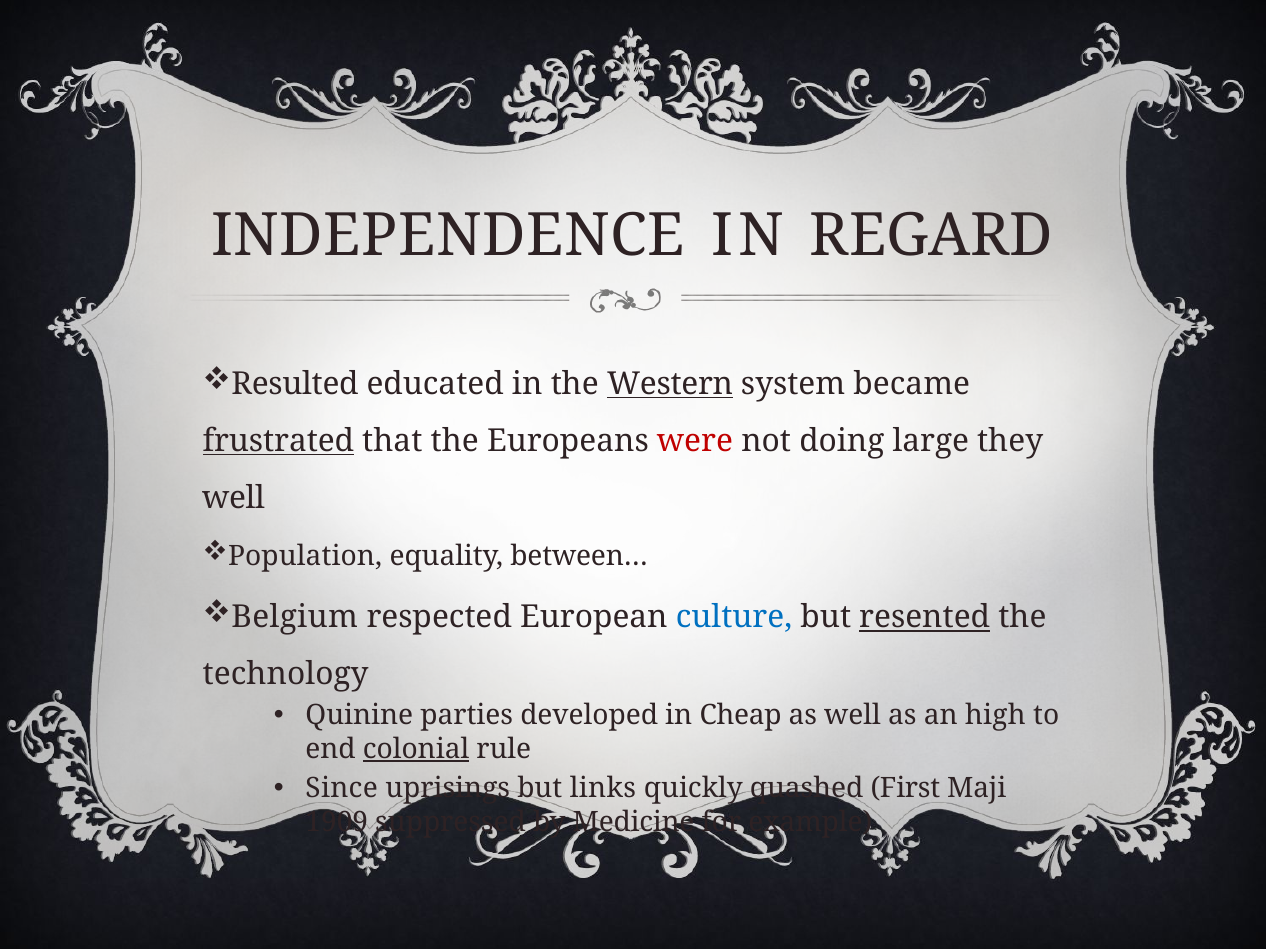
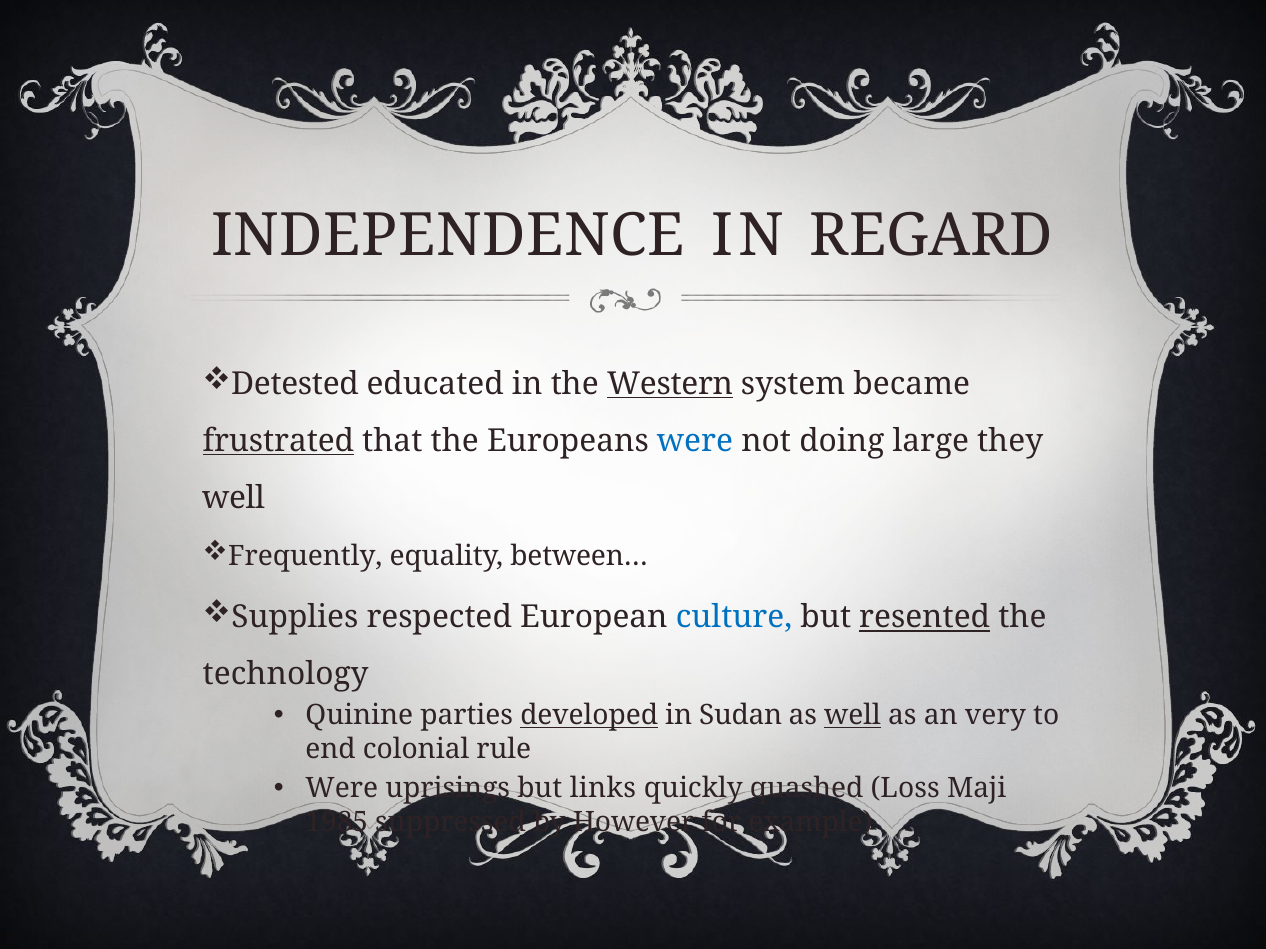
Resulted: Resulted -> Detested (295, 384)
were colour: red -> blue (695, 441)
Population: Population -> Frequently (305, 556)
Belgium: Belgium -> Supplies (295, 618)
developed underline: none -> present (589, 716)
Cheap: Cheap -> Sudan (741, 716)
well underline: none -> present (853, 716)
high: high -> very (995, 716)
colonial underline: present -> none (416, 750)
Since: Since -> Were (342, 789)
First: First -> Loss (905, 789)
1909: 1909 -> 1985 (337, 823)
Medicine: Medicine -> However (634, 823)
